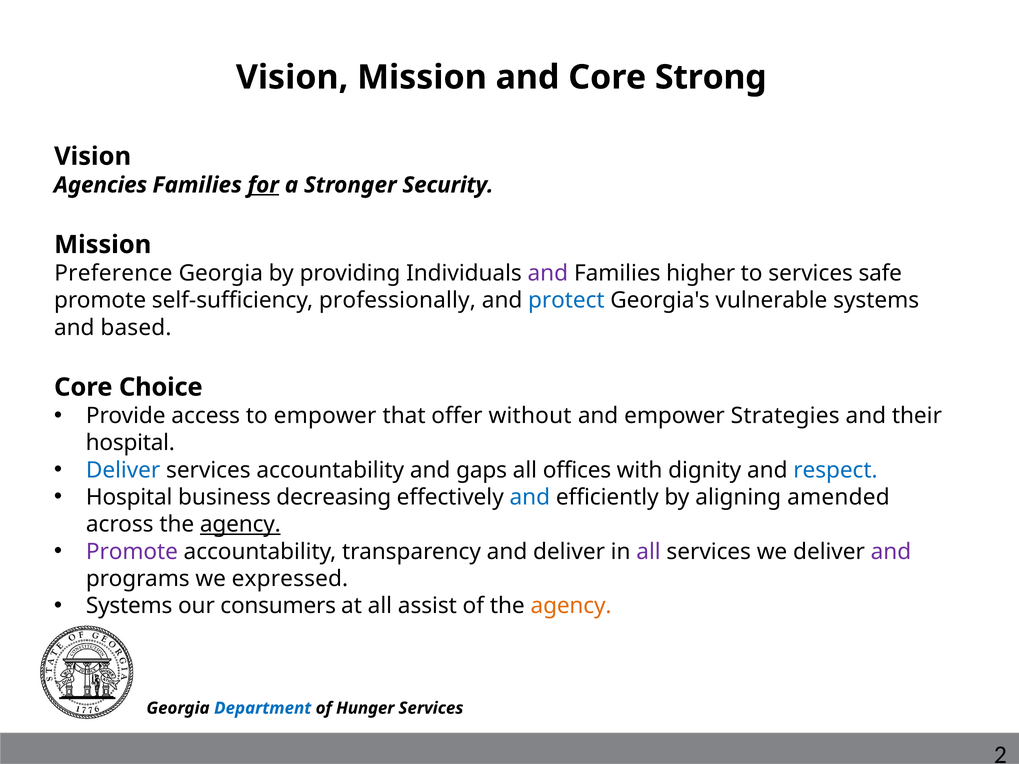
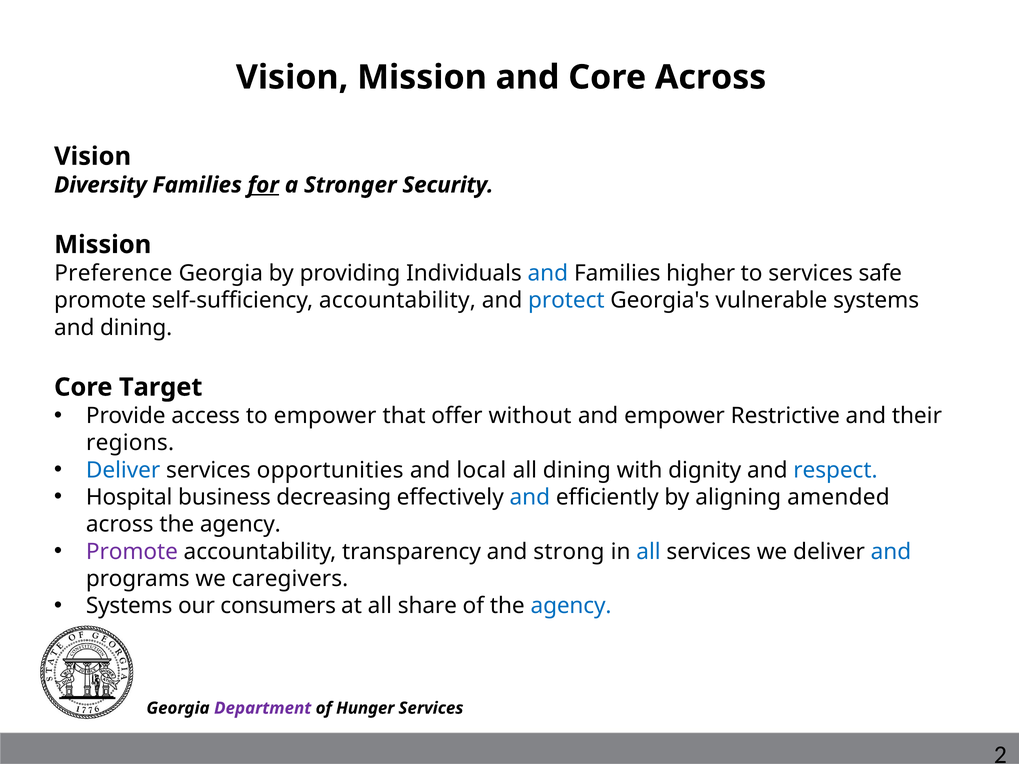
Core Strong: Strong -> Across (711, 77)
Agencies: Agencies -> Diversity (100, 185)
and colour: purple -> blue (548, 273)
self-sufficiency professionally: professionally -> accountability (397, 301)
and based: based -> dining (136, 328)
Choice: Choice -> Target (161, 387)
Strategies: Strategies -> Restrictive (785, 416)
hospital: hospital -> regions (130, 443)
services accountability: accountability -> opportunities (330, 470)
gaps: gaps -> local (481, 470)
all offices: offices -> dining (577, 470)
agency underline: present -> none (240, 525)
and deliver: deliver -> strong (569, 552)
all colour: purple -> blue (648, 552)
and colour: purple -> blue (891, 552)
expressed: expressed -> caregivers (290, 579)
assist: assist -> share (427, 606)
agency colour: orange -> blue (571, 606)
Department colour: blue -> purple (263, 708)
